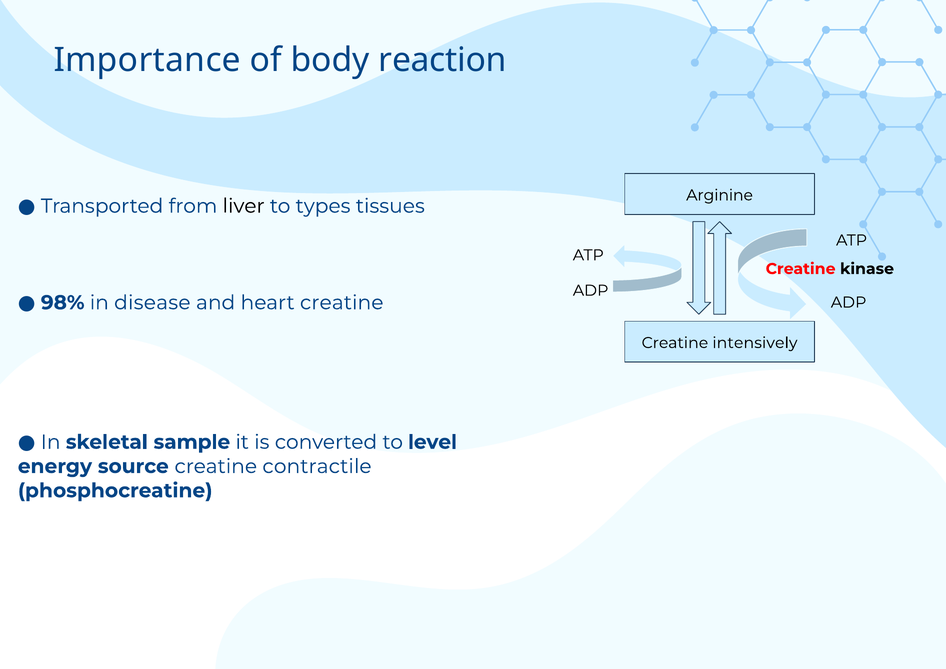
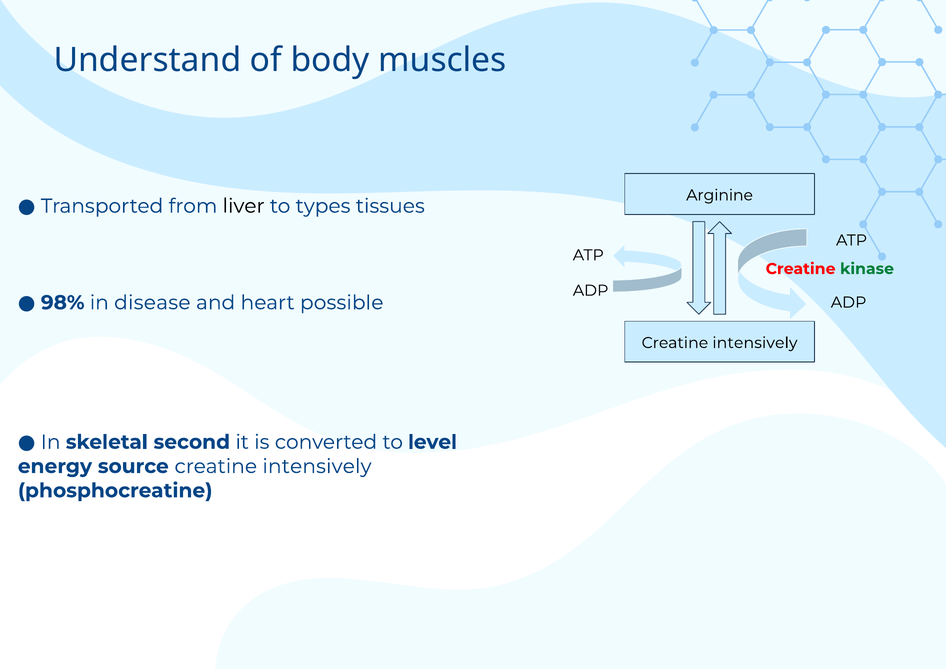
Importance: Importance -> Understand (147, 60)
reaction: reaction -> muscles (442, 60)
kinase colour: black -> green (867, 269)
heart creatine: creatine -> possible (342, 303)
sample: sample -> second (192, 442)
source creatine contractile: contractile -> intensively (317, 466)
